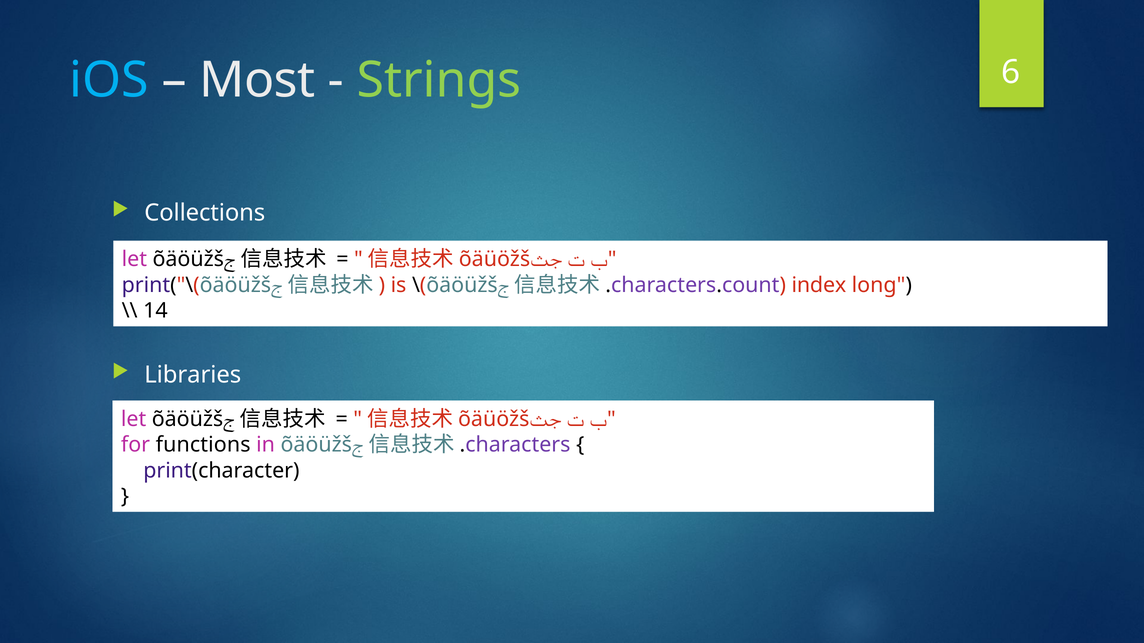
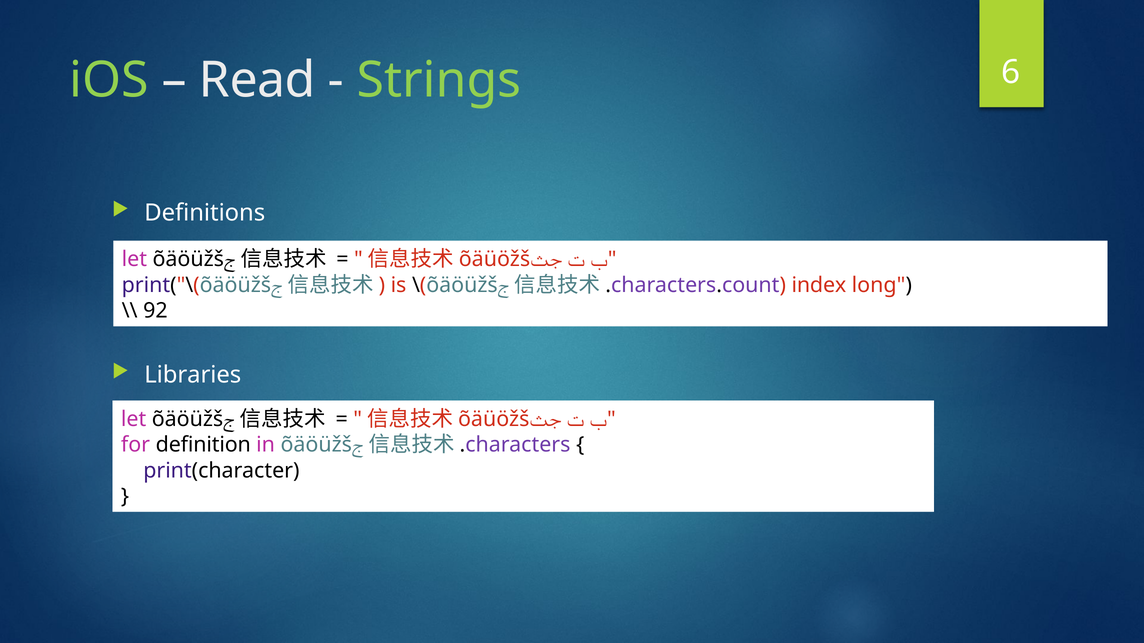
iOS colour: light blue -> light green (109, 80)
Most: Most -> Read (257, 80)
Collections: Collections -> Definitions (205, 213)
14: 14 -> 92 (155, 311)
functions: functions -> definition (203, 445)
